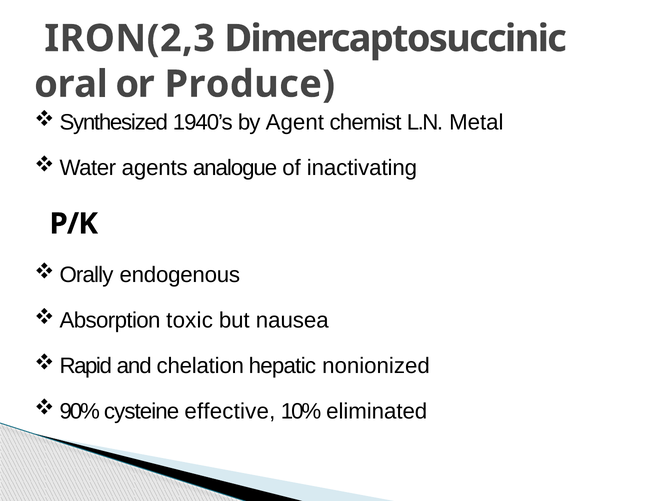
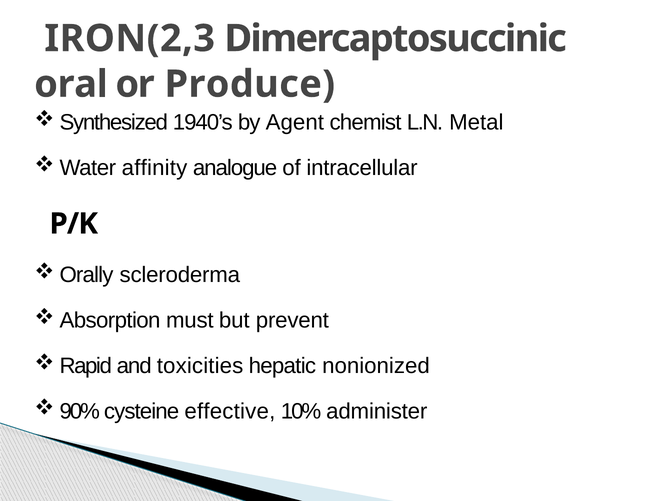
agents: agents -> affinity (155, 168)
inactivating: inactivating -> intracellular (362, 168)
endogenous: endogenous -> scleroderma (180, 275)
toxic: toxic -> must (190, 320)
nausea: nausea -> prevent (292, 320)
chelation: chelation -> toxicities (200, 366)
eliminated: eliminated -> administer (377, 411)
